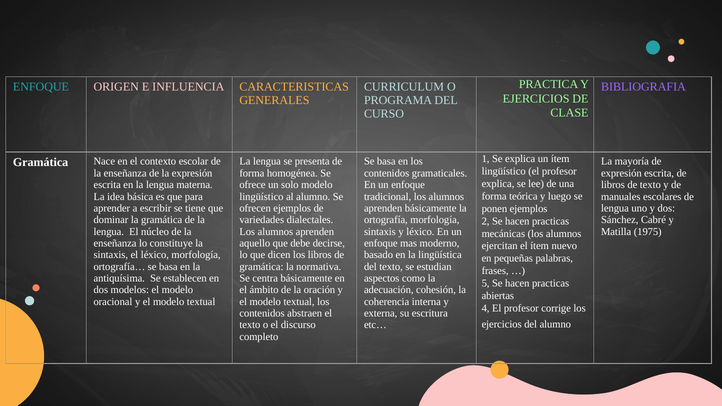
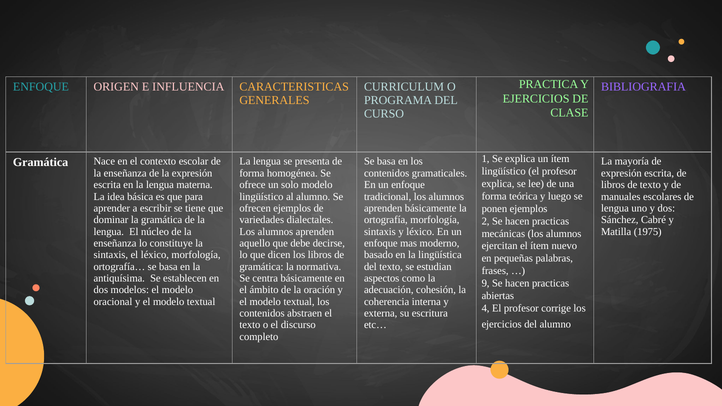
5: 5 -> 9 (486, 284)
